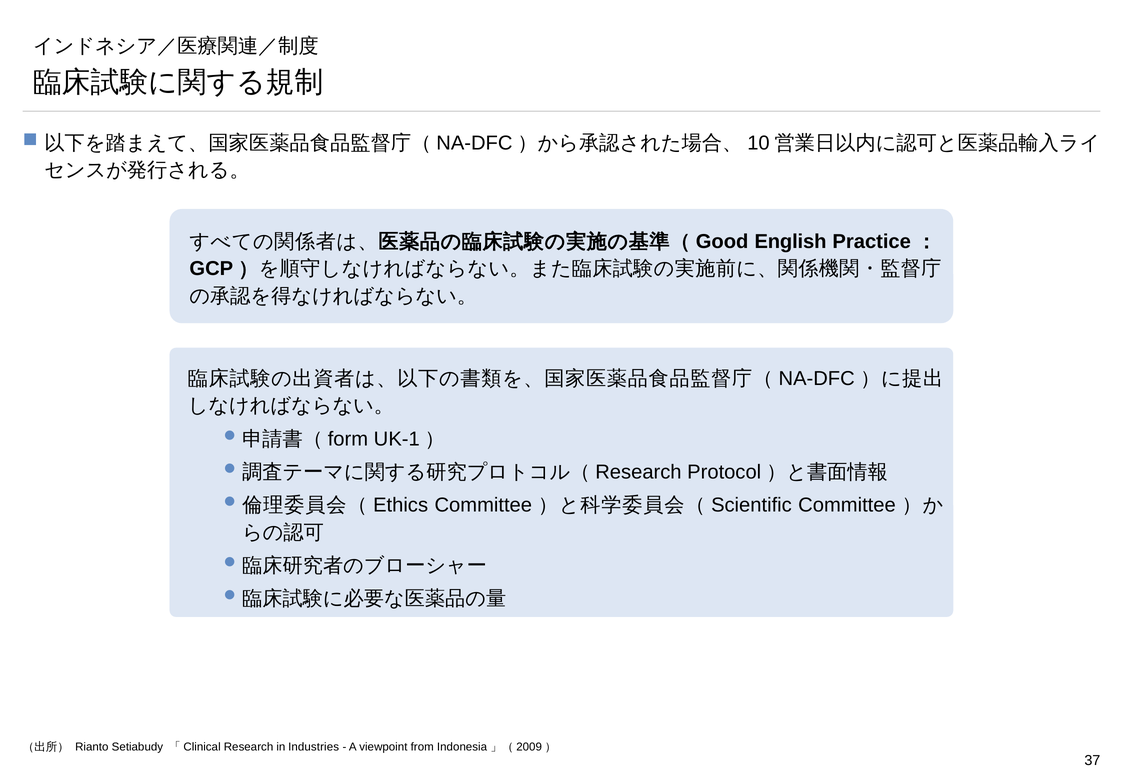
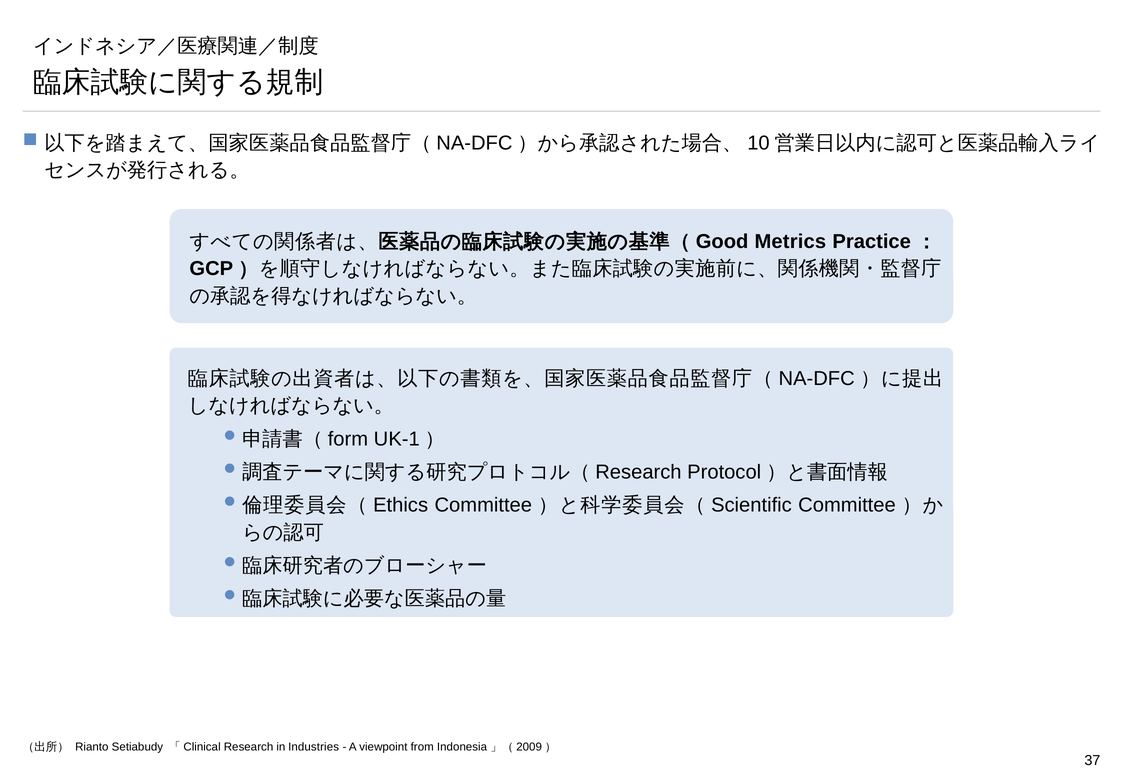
English: English -> Metrics (790, 242)
